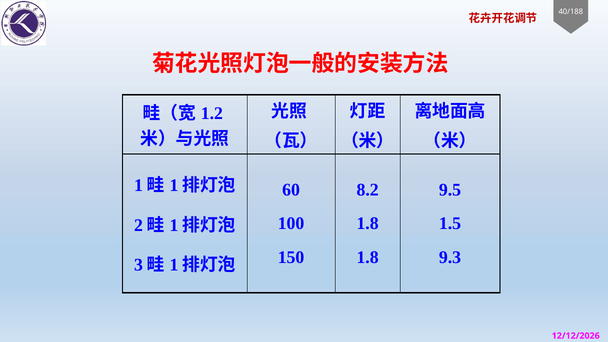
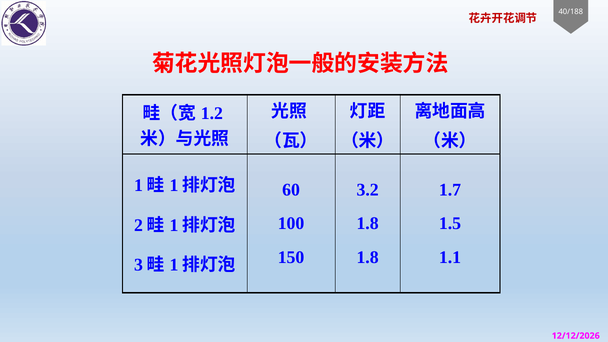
8.2: 8.2 -> 3.2 (368, 190)
9.5: 9.5 -> 1.7 (450, 190)
9.3: 9.3 -> 1.1 (450, 257)
